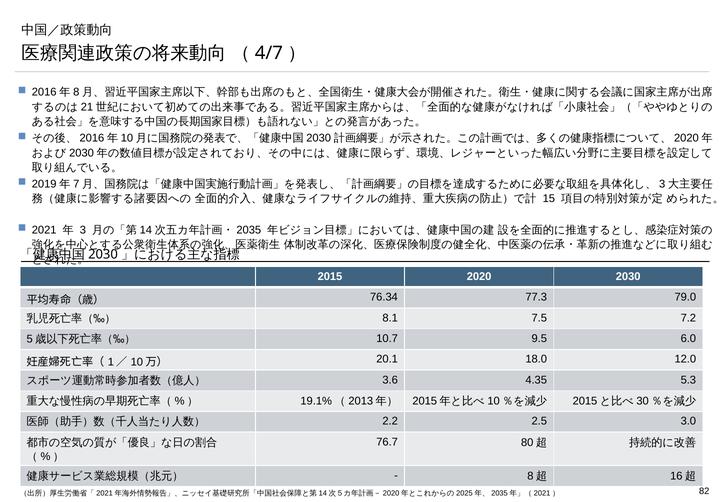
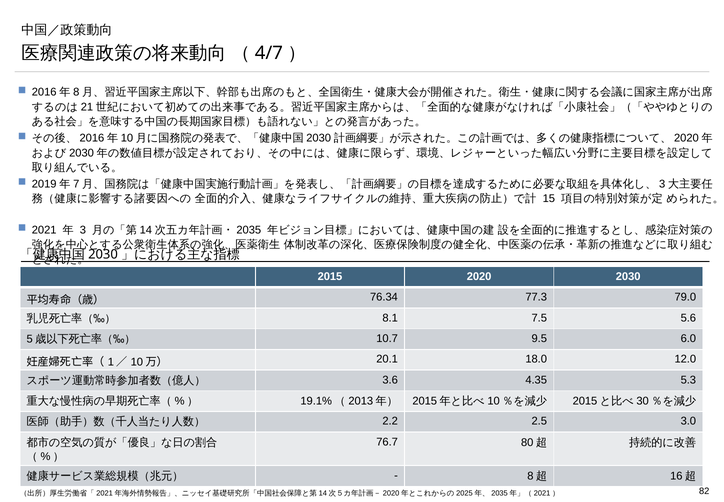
7.2: 7.2 -> 5.6 (688, 317)
